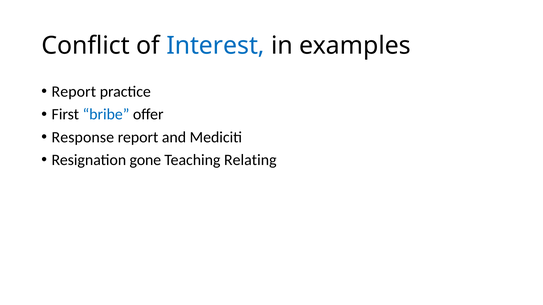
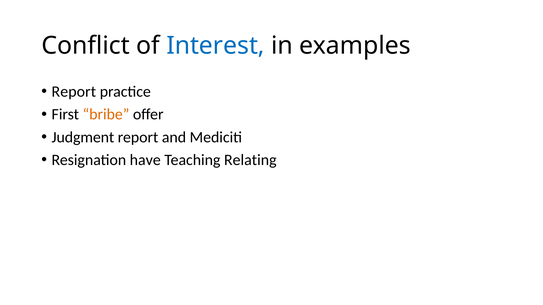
bribe colour: blue -> orange (106, 115)
Response: Response -> Judgment (83, 137)
gone: gone -> have (145, 160)
